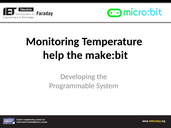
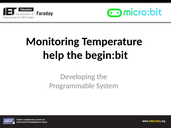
make:bit: make:bit -> begin:bit (107, 55)
